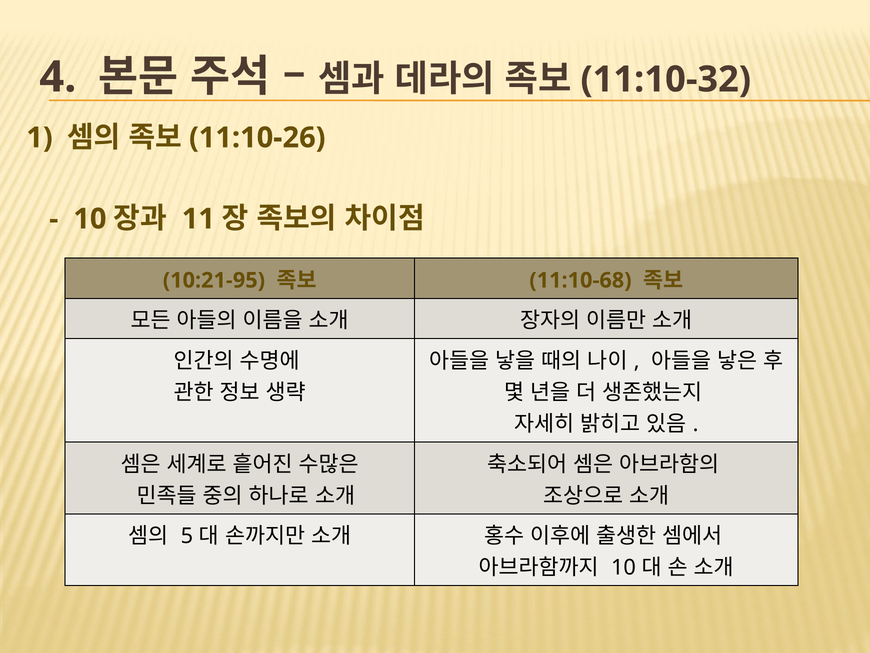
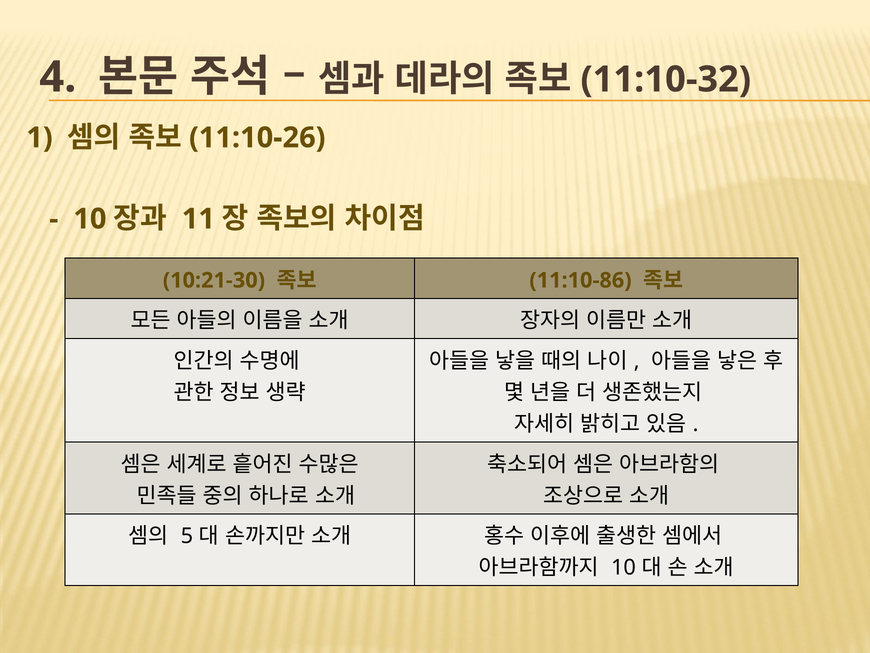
10:21-95: 10:21-95 -> 10:21-30 (214, 280)
11:10-68: 11:10-68 -> 11:10-86 (580, 280)
